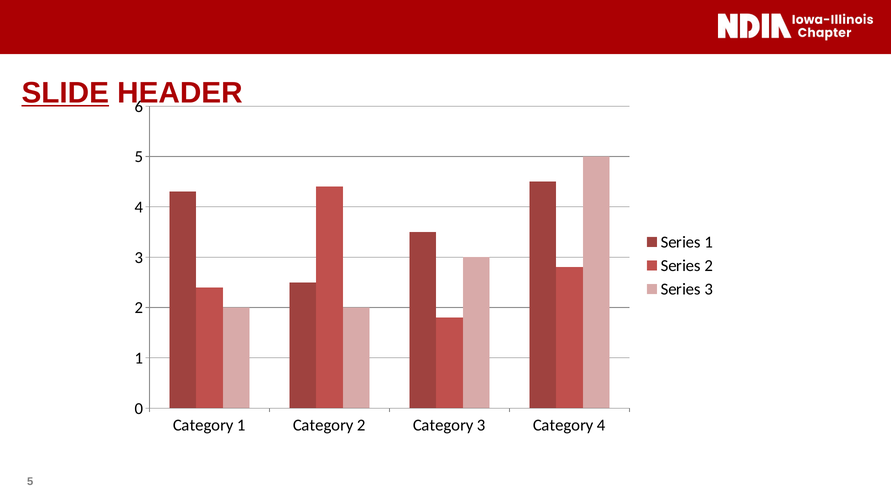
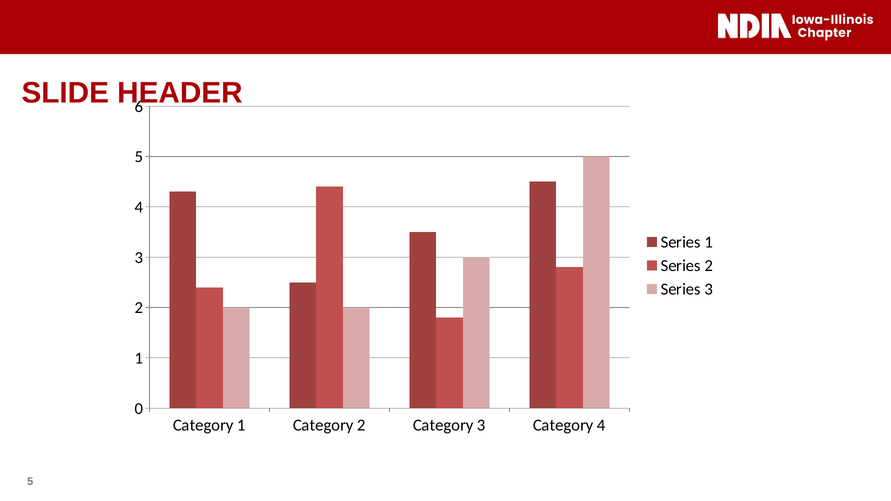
SLIDE underline: present -> none (65, 93)
